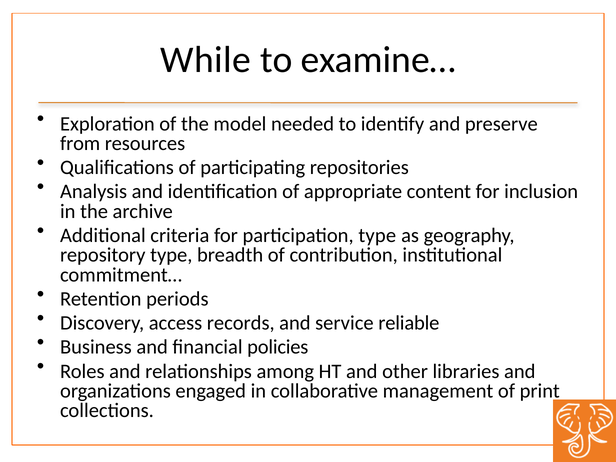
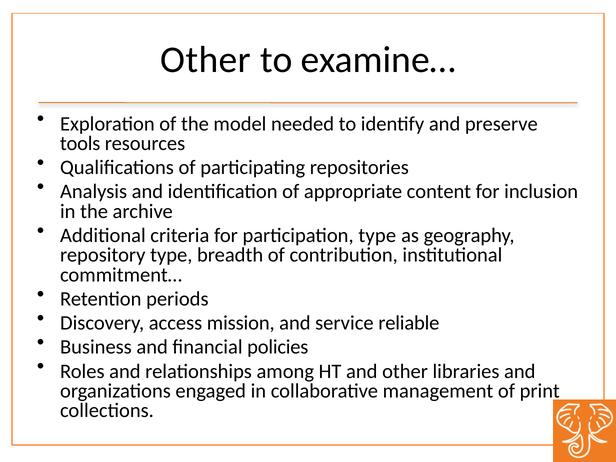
While: While -> Other (206, 60)
from: from -> tools (80, 144)
records: records -> mission (241, 323)
